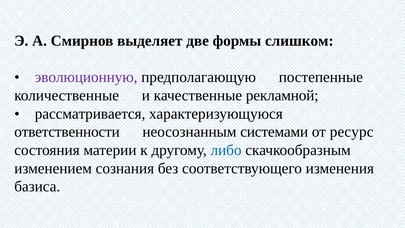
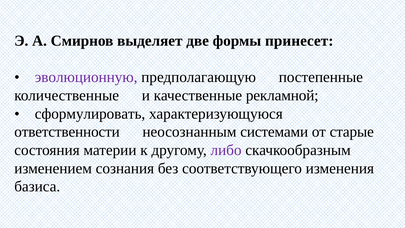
слишком: слишком -> принесет (299, 41)
рассматривается: рассматривается -> сформулировать (90, 114)
ресурс: ресурс -> старые (352, 132)
либо colour: blue -> purple (226, 150)
